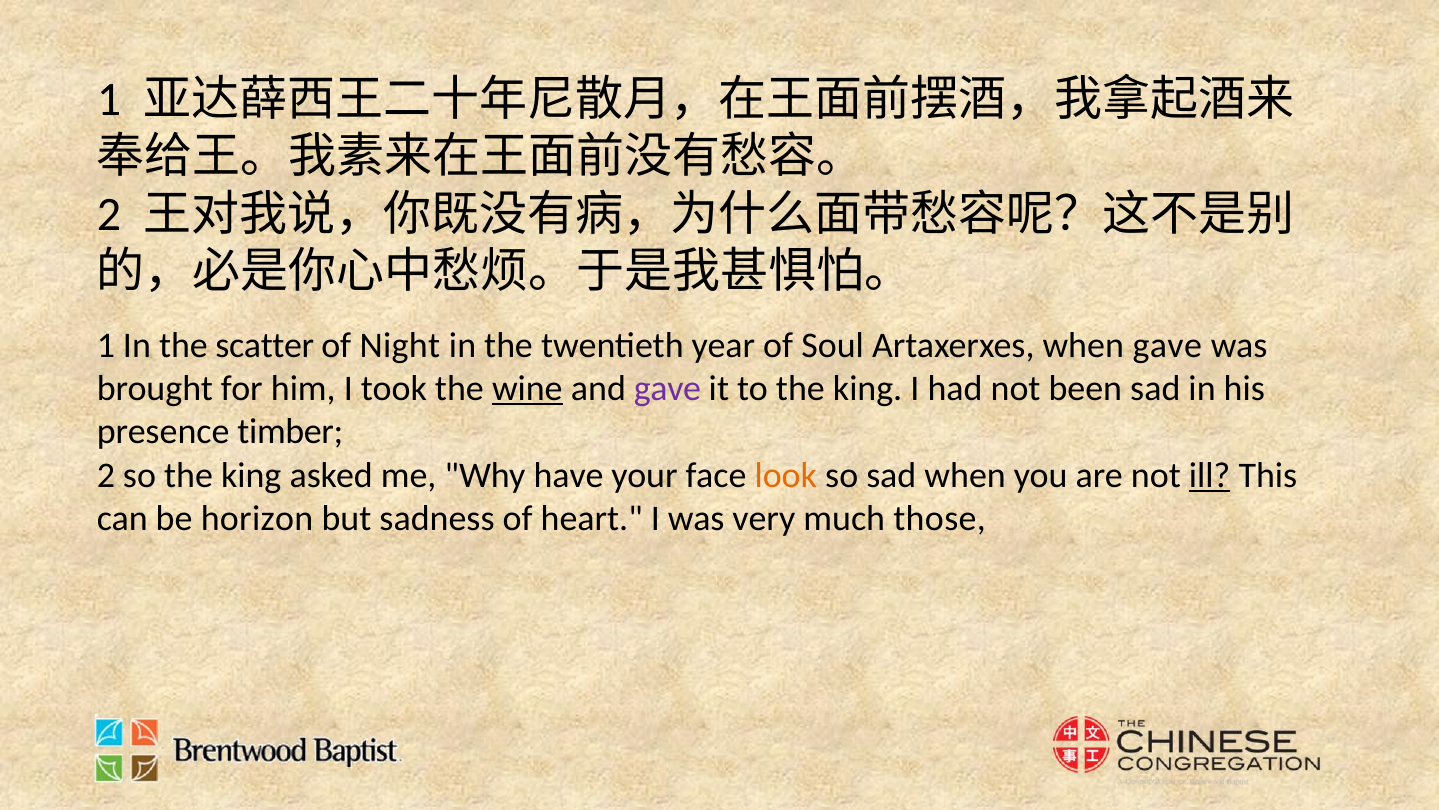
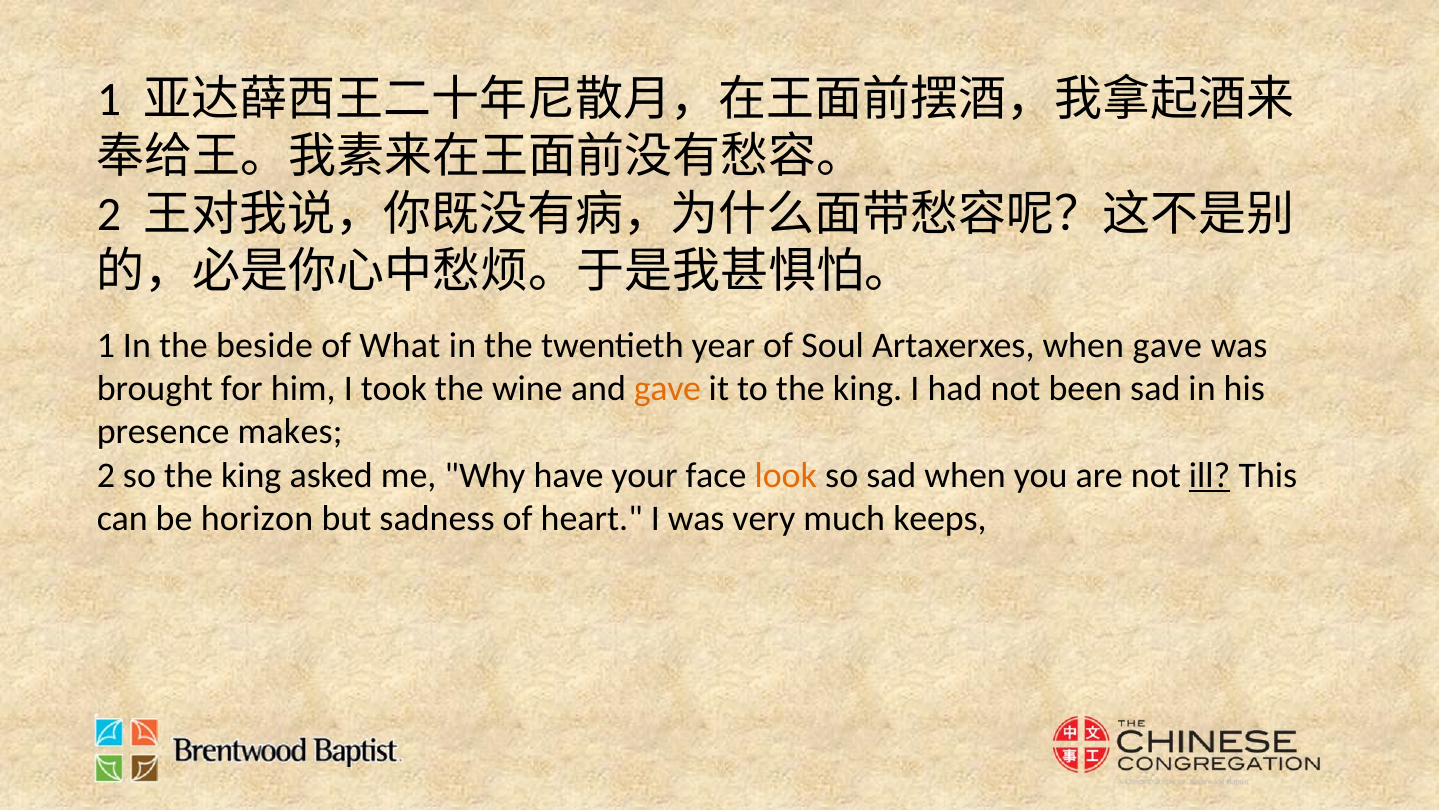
scatter: scatter -> beside (264, 345)
Night: Night -> What (400, 345)
wine underline: present -> none (527, 389)
gave colour: purple -> orange (667, 389)
timber: timber -> makes (290, 432)
those: those -> keeps (940, 518)
